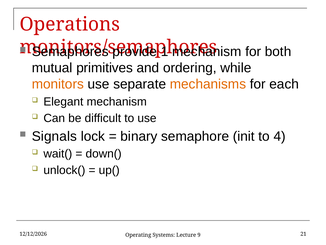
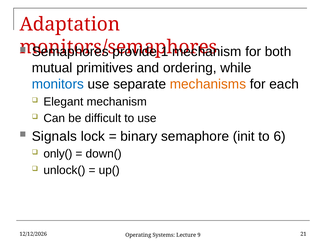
Operations: Operations -> Adaptation (70, 24)
monitors colour: orange -> blue (58, 84)
4: 4 -> 6 (280, 136)
wait(: wait( -> only( (58, 153)
